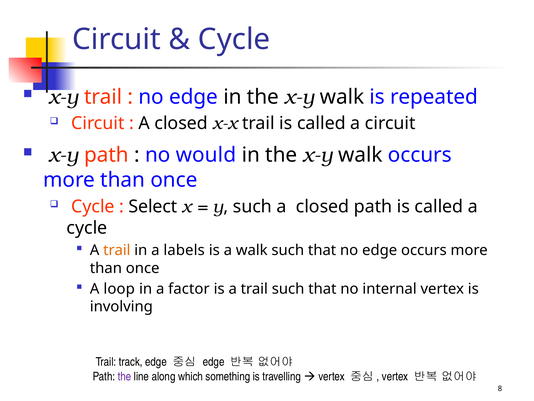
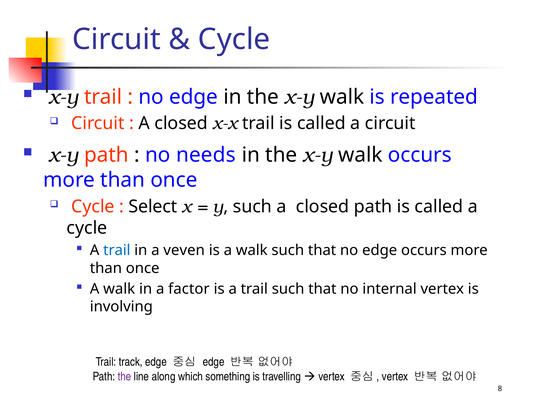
would: would -> needs (206, 155)
trail colour: orange -> blue (117, 250)
labels: labels -> veven (184, 250)
loop: loop -> walk (119, 289)
